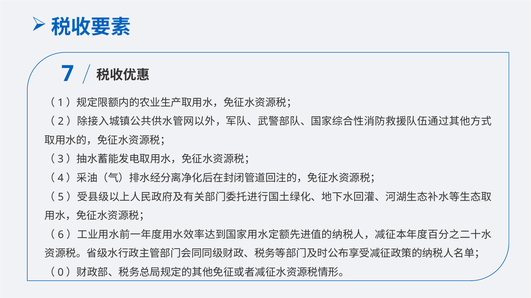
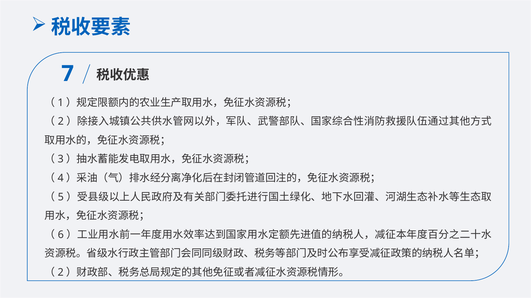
0: 0 -> 2 (61, 273)
